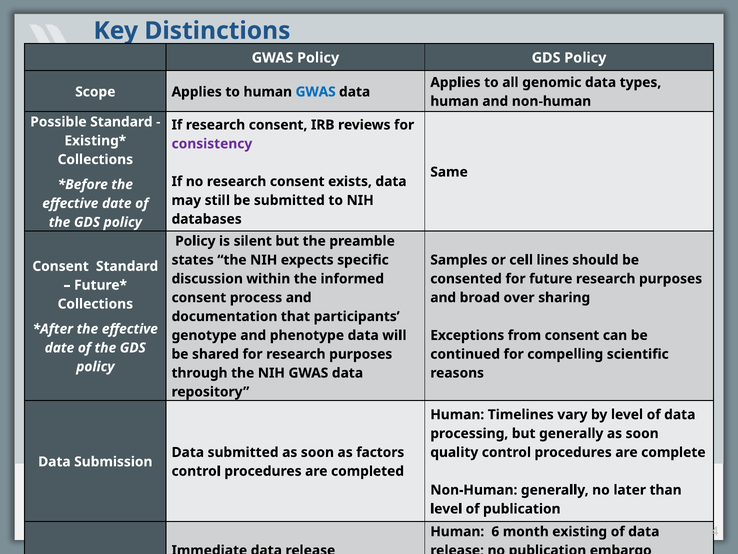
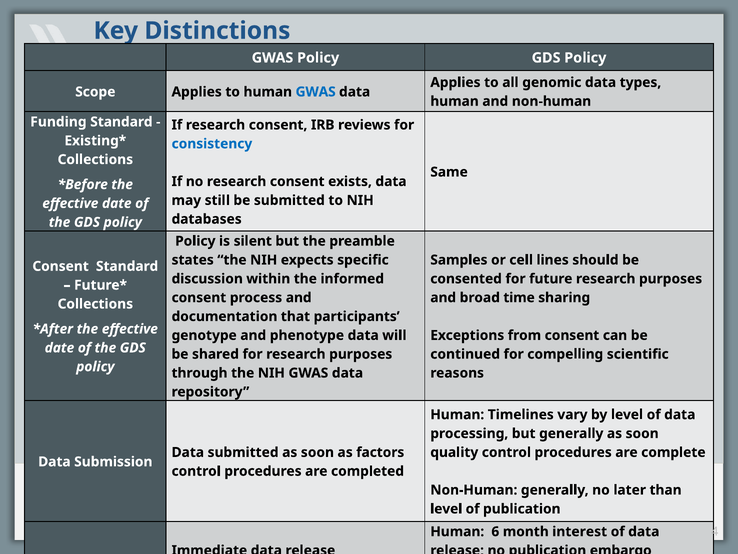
Possible: Possible -> Funding (58, 122)
consistency colour: purple -> blue (212, 144)
broad over: over -> time (519, 297)
existing: existing -> interest (580, 531)
